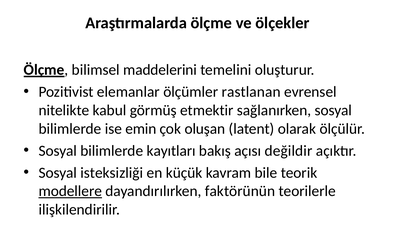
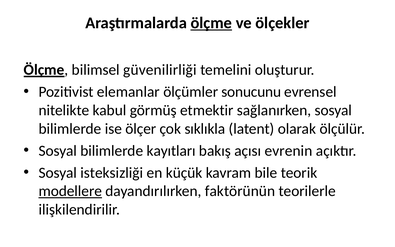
ölçme underline: none -> present (211, 23)
maddelerini: maddelerini -> güvenilirliği (160, 70)
rastlanan: rastlanan -> sonucunu (251, 92)
emin: emin -> ölçer (141, 129)
oluşan: oluşan -> sıklıkla (205, 129)
değildir: değildir -> evrenin (288, 151)
